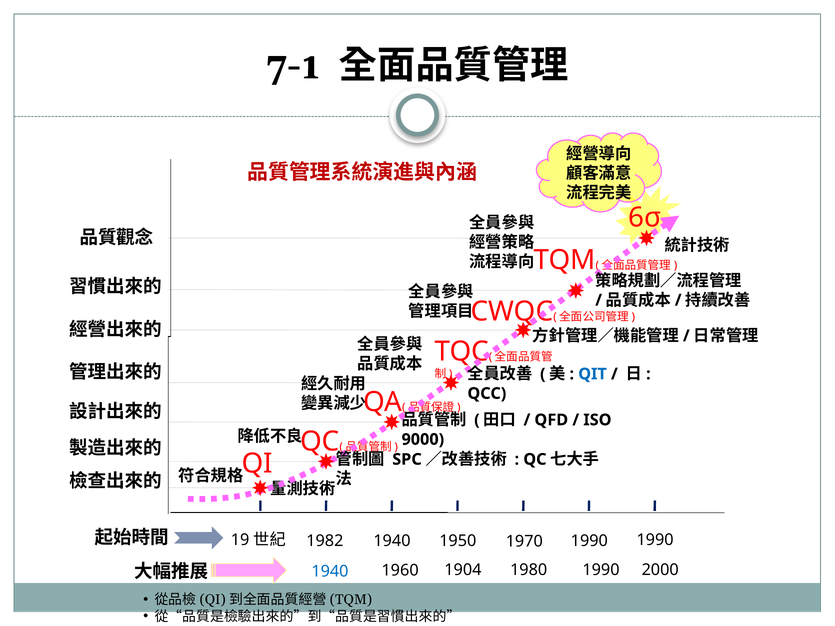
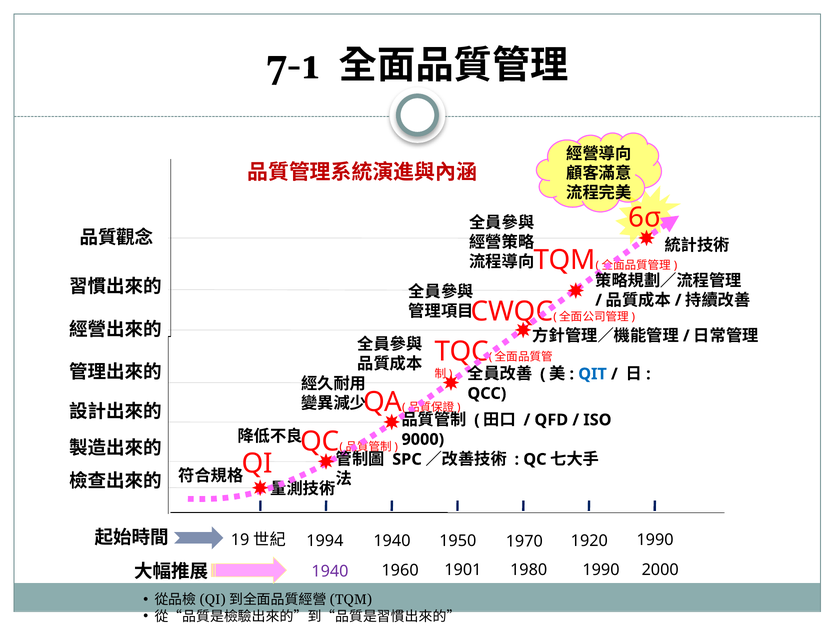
1982: 1982 -> 1994 (325, 541)
1970 1990: 1990 -> 1920 (589, 541)
1940 colour: blue -> purple (330, 572)
1904: 1904 -> 1901 (463, 570)
